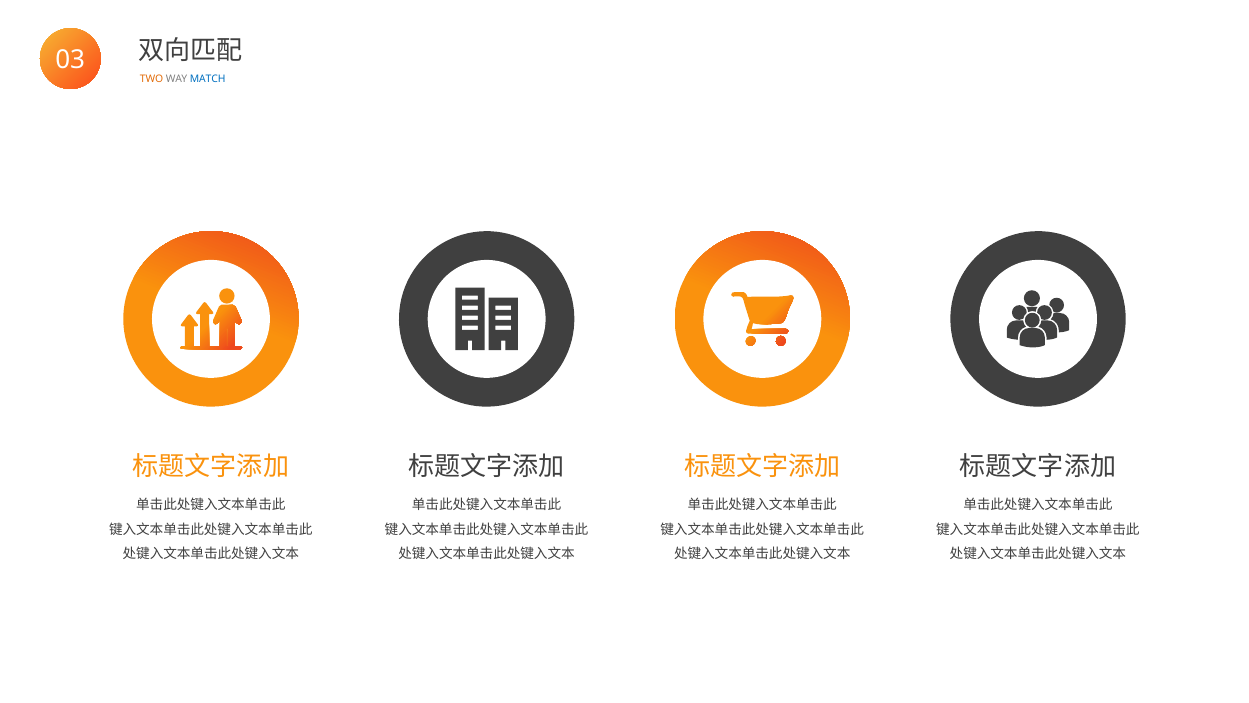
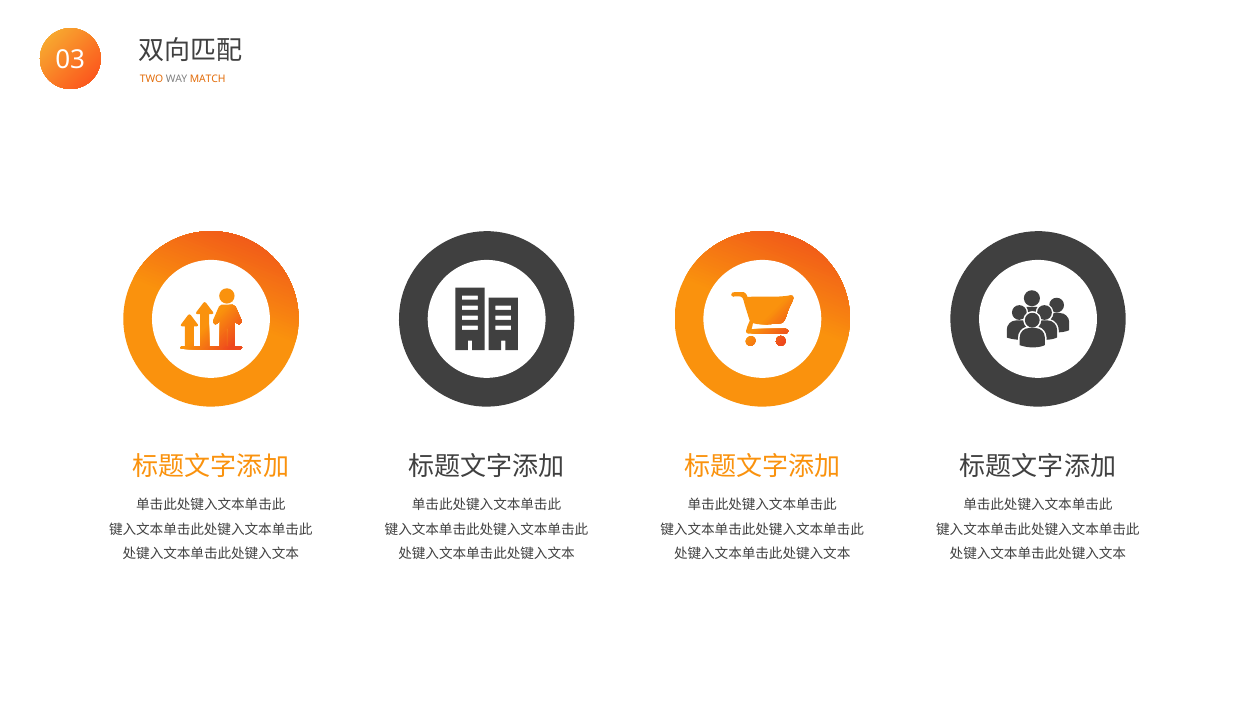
MATCH colour: blue -> orange (208, 79)
